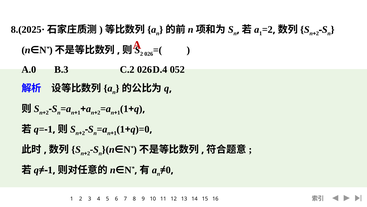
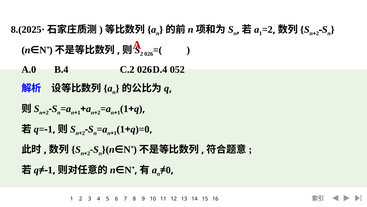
B.3: B.3 -> B.4 (61, 69)
